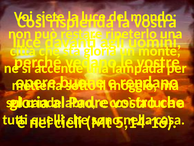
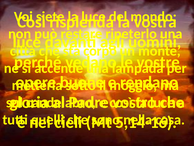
gloria: gloria -> corpo (100, 51)
